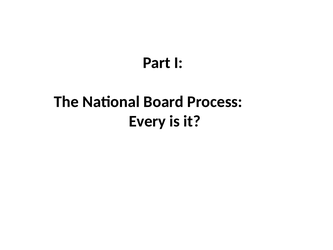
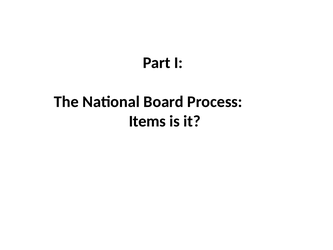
Every: Every -> Items (147, 121)
